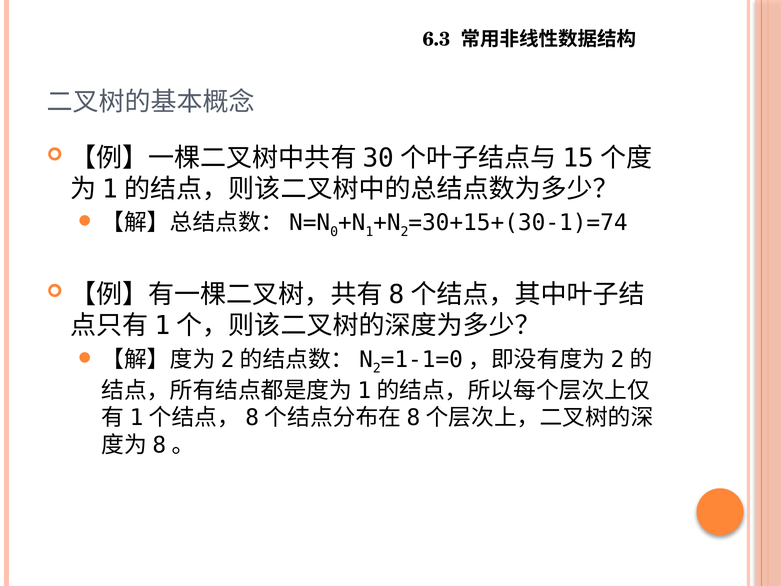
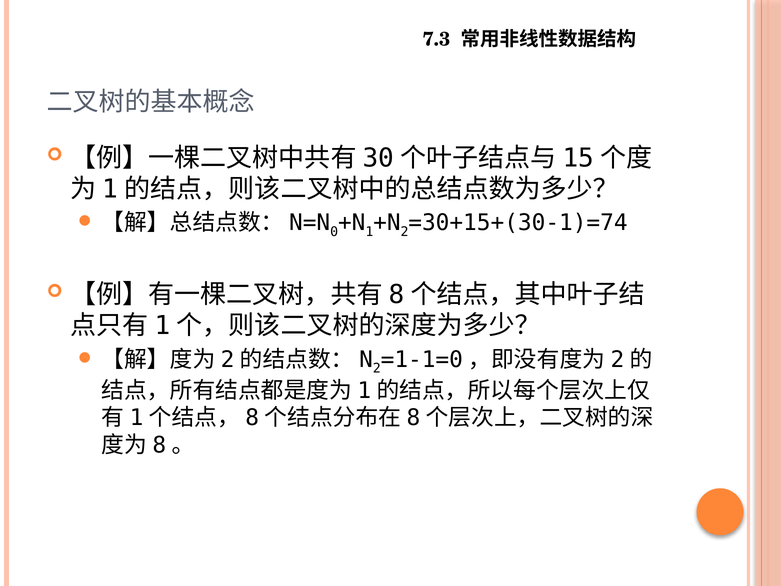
6.3: 6.3 -> 7.3 (437, 39)
